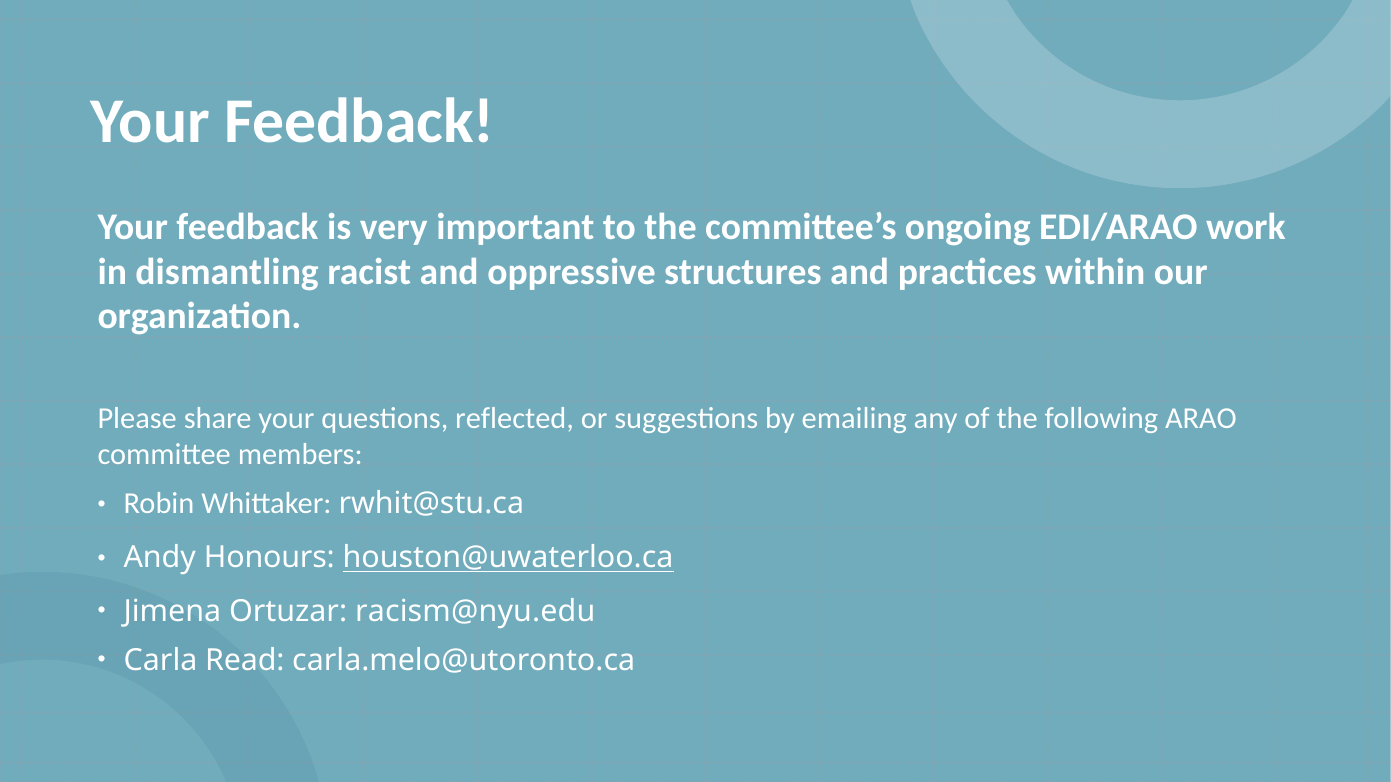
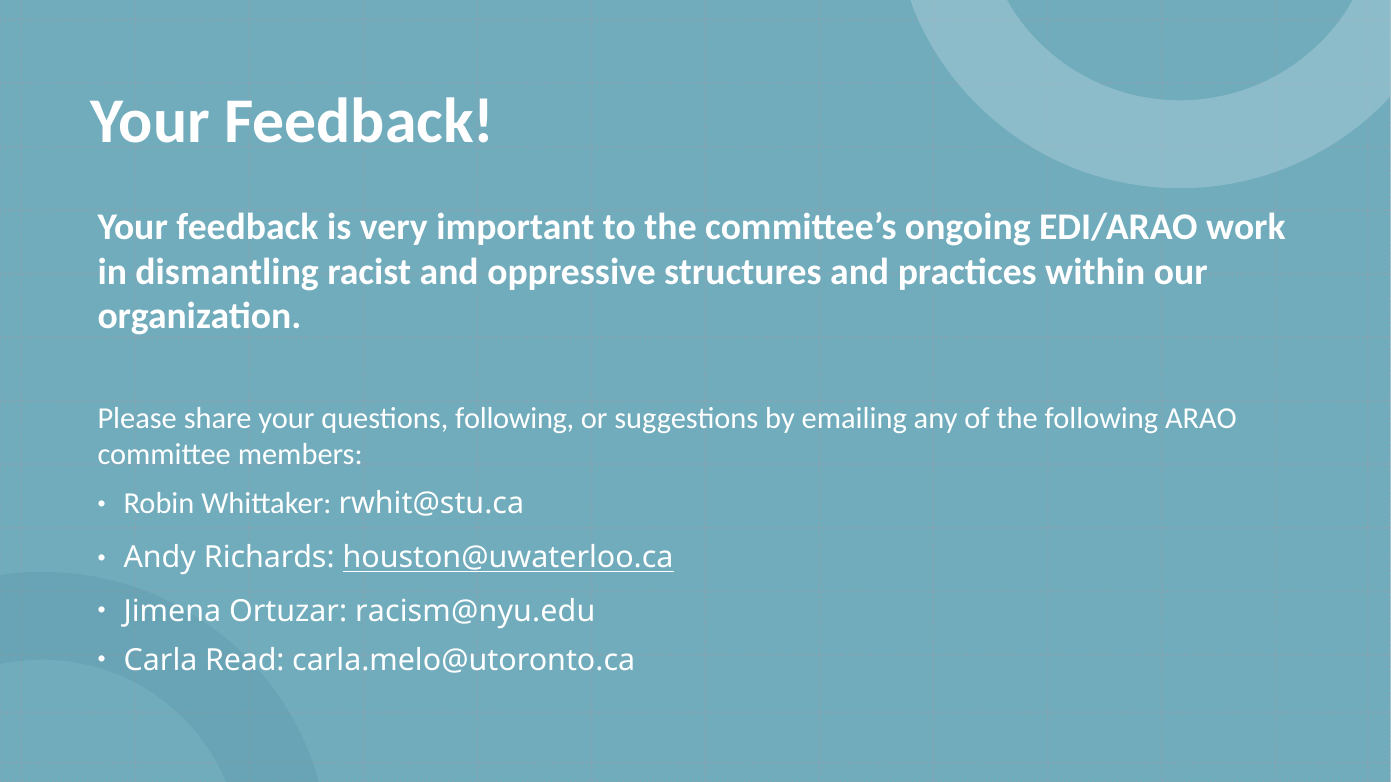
questions reflected: reflected -> following (515, 419)
Honours: Honours -> Richards (269, 558)
